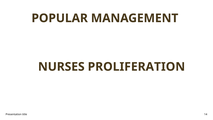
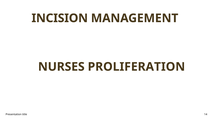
POPULAR: POPULAR -> INCISION (60, 18)
